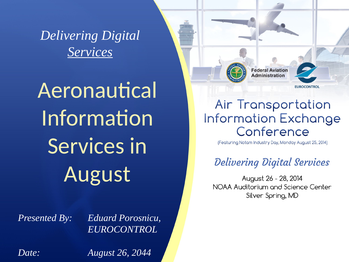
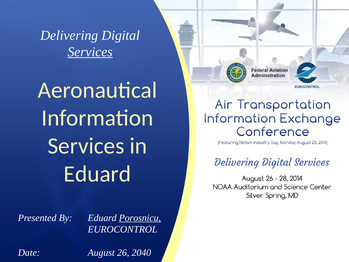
August: August -> Eduard (97, 174)
Porosnicu underline: none -> present (140, 218)
2044: 2044 -> 2040 (141, 253)
